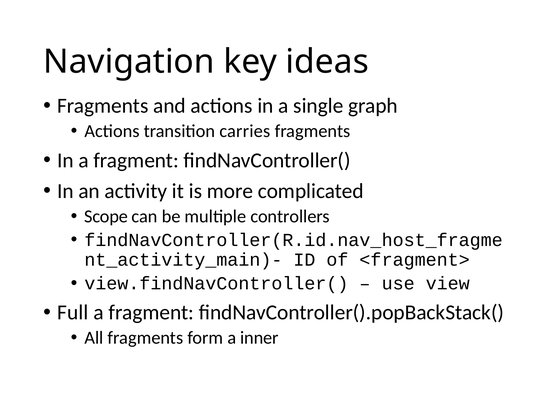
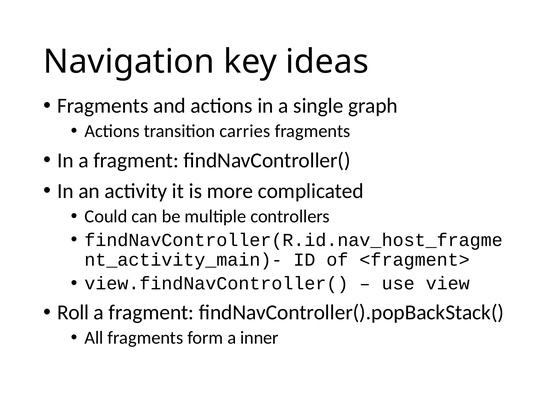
Scope: Scope -> Could (106, 216)
Full: Full -> Roll (73, 312)
